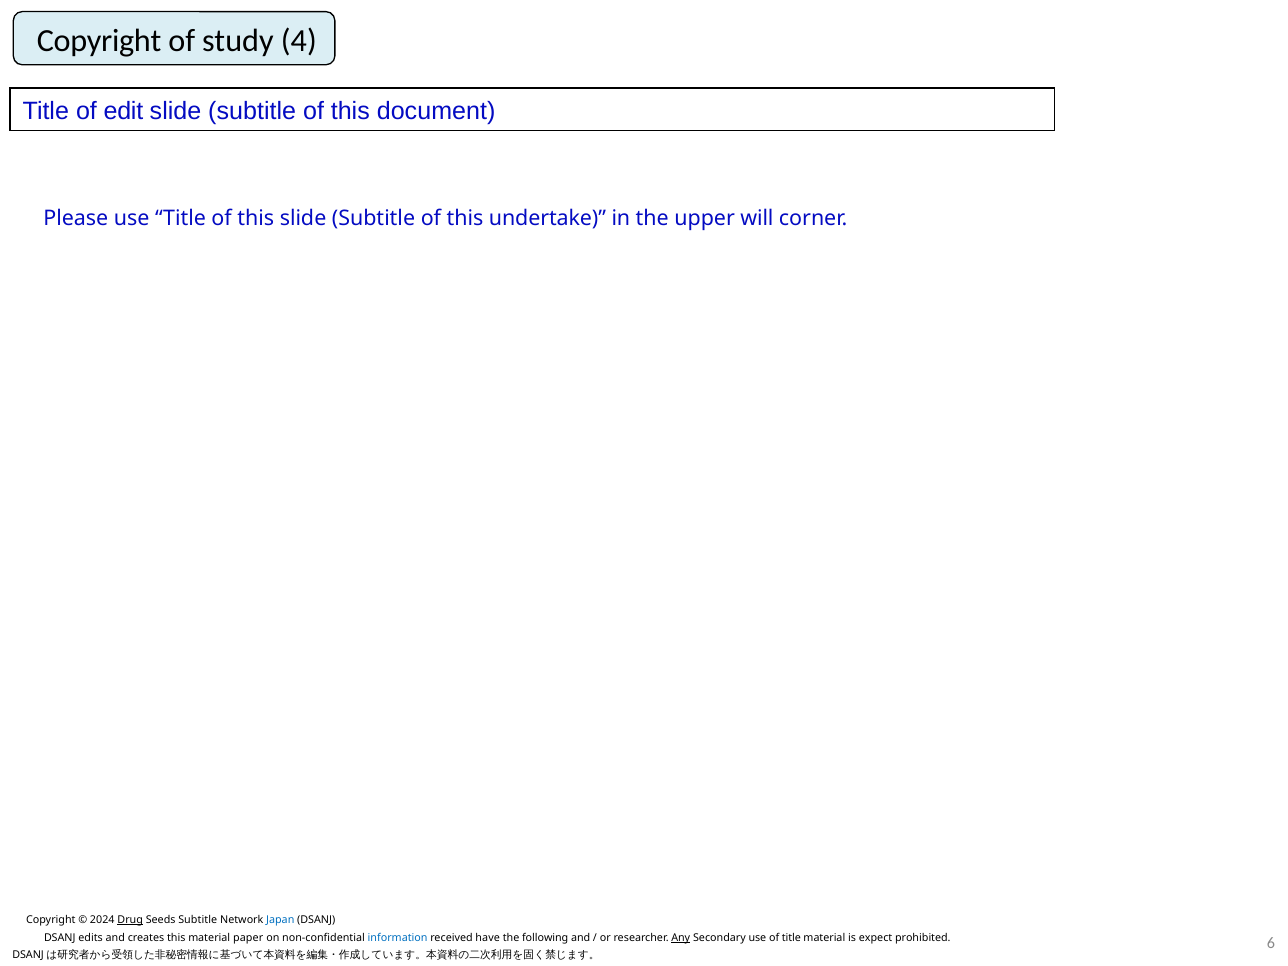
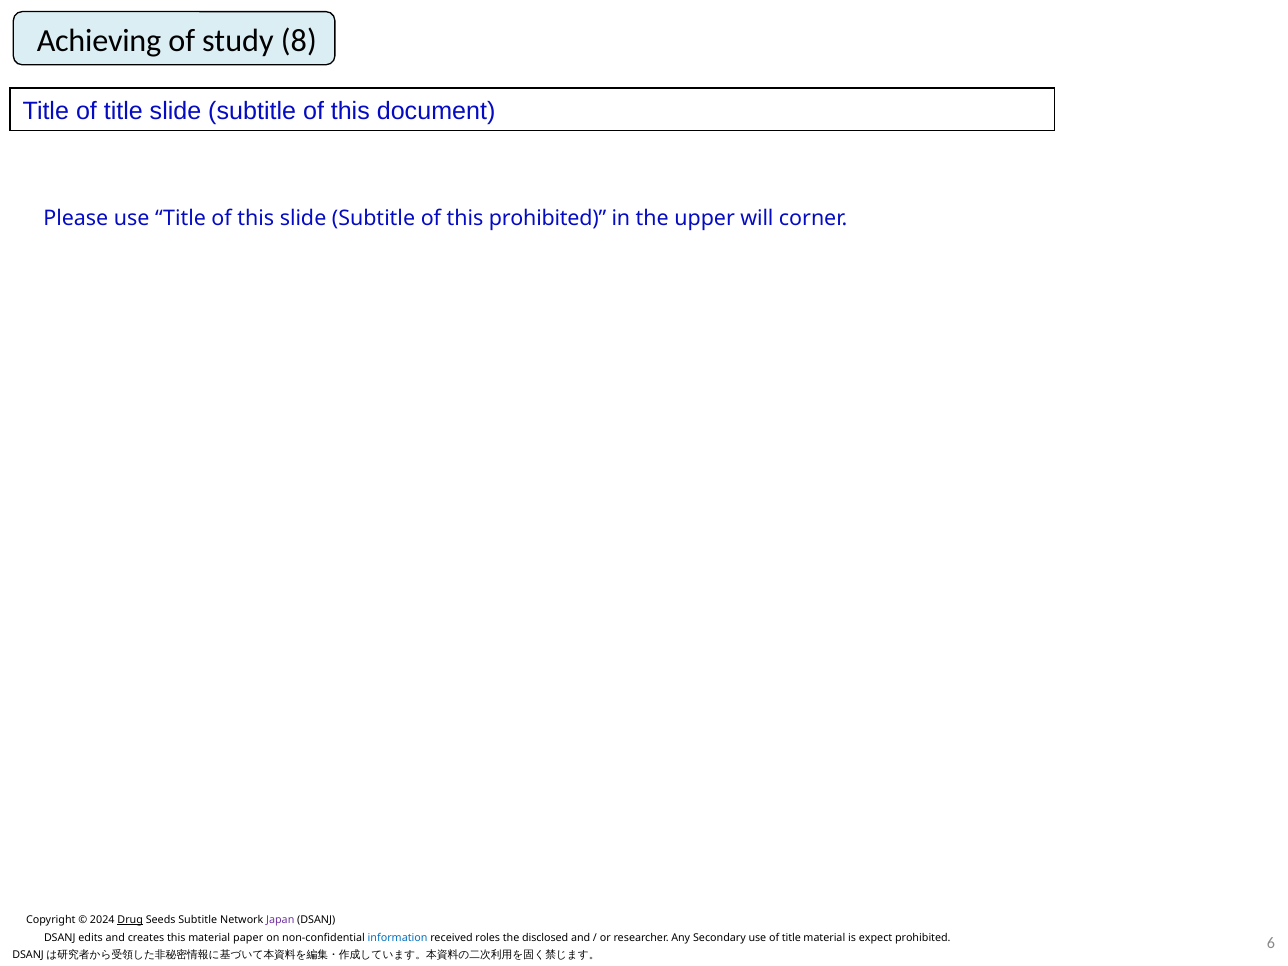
Copyright: Copyright -> Achieving (99, 41)
4: 4 -> 8 (299, 41)
Title of edit: edit -> title (123, 111)
this undertake: undertake -> prohibited (548, 219)
Japan colour: blue -> purple (280, 920)
have: have -> roles (488, 938)
following: following -> disclosed (545, 938)
Any underline: present -> none (681, 938)
